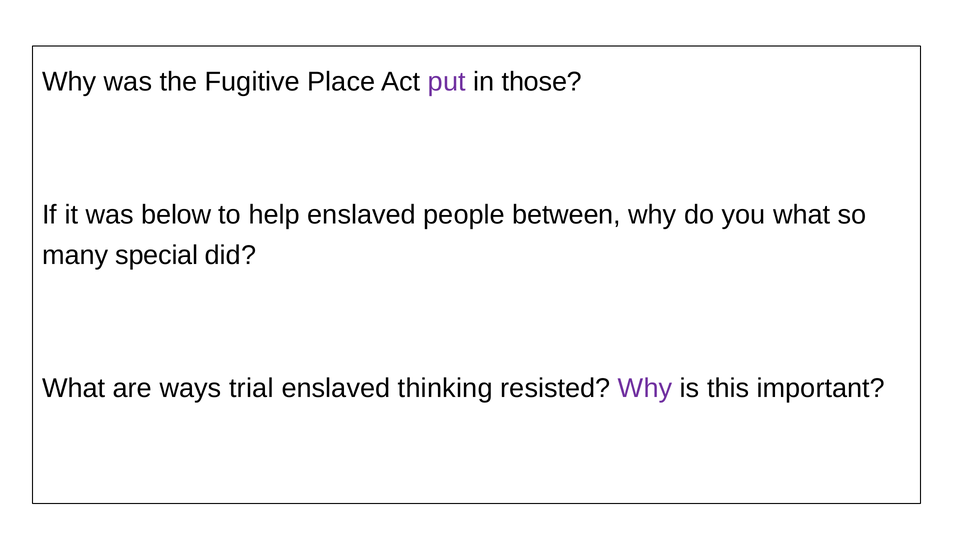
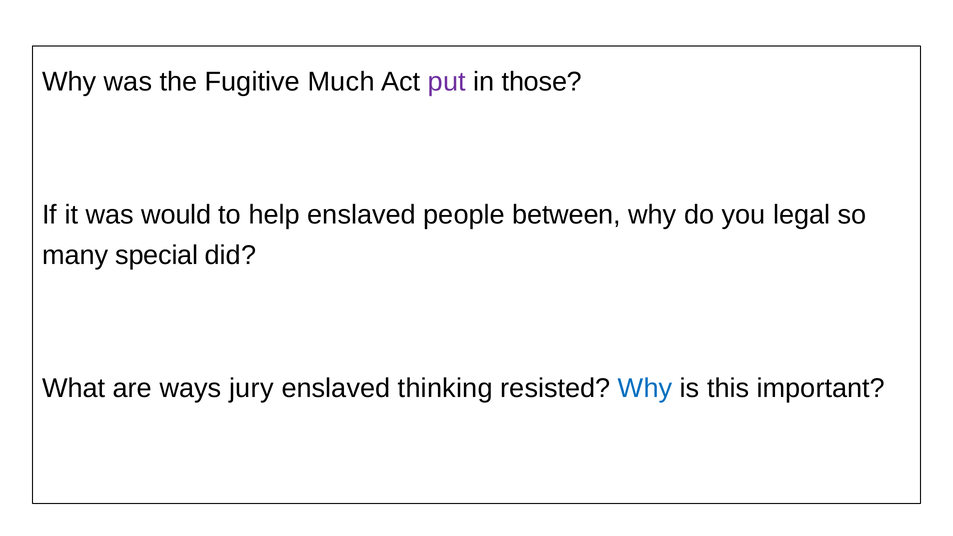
Place: Place -> Much (341, 82)
below: below -> would (176, 215)
you what: what -> legal (802, 215)
trial: trial -> jury (251, 388)
Why colour: purple -> blue (645, 388)
